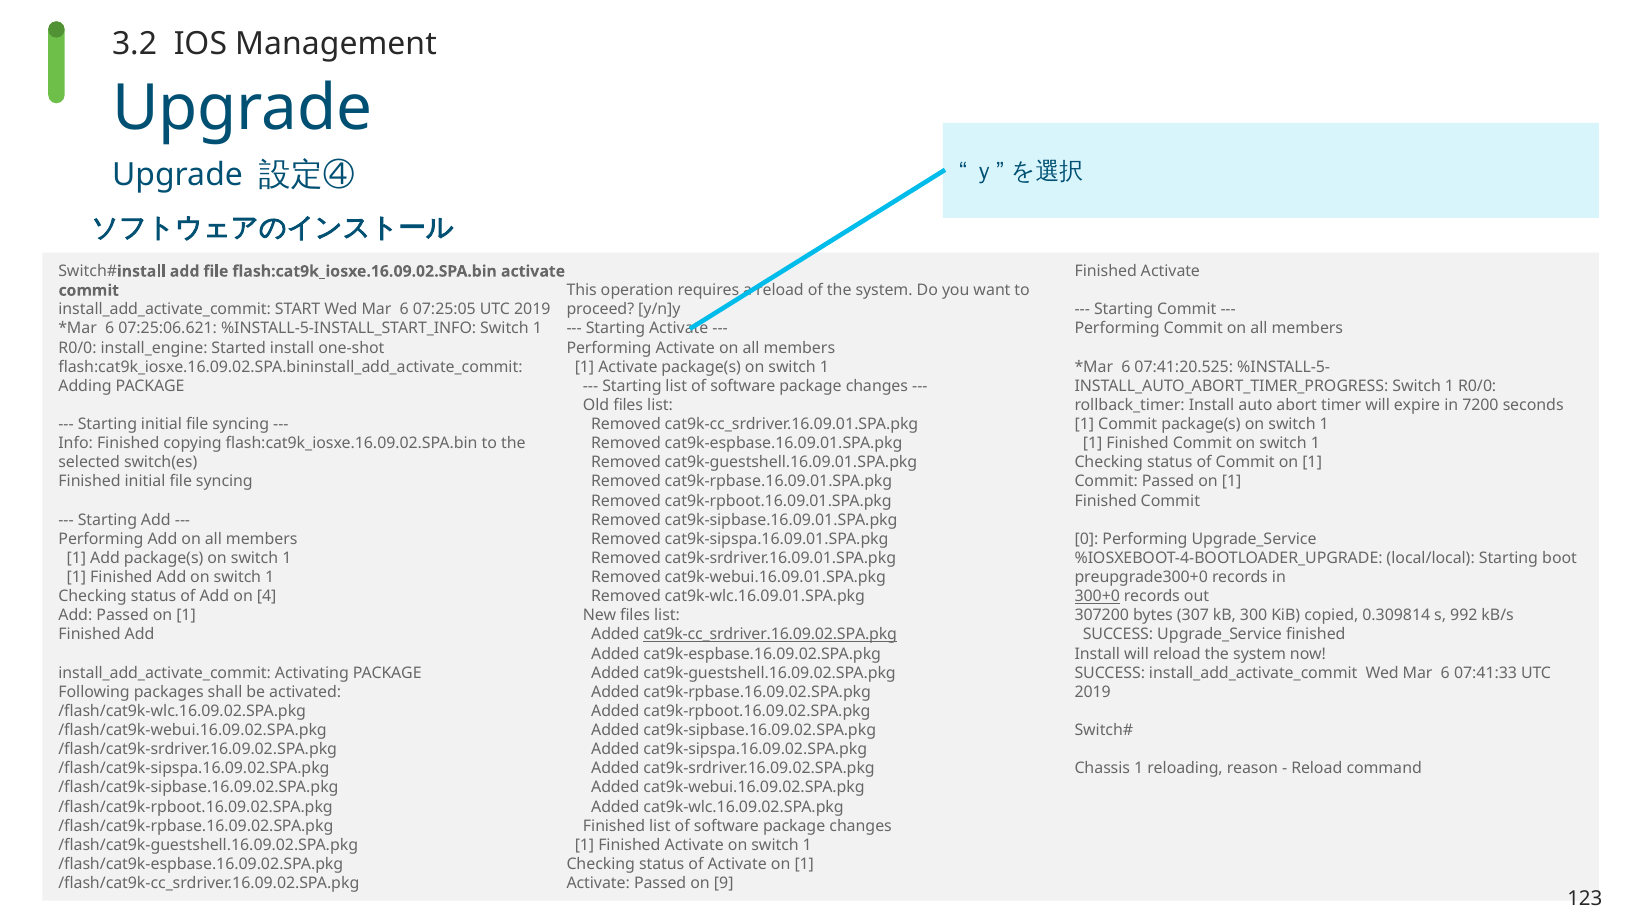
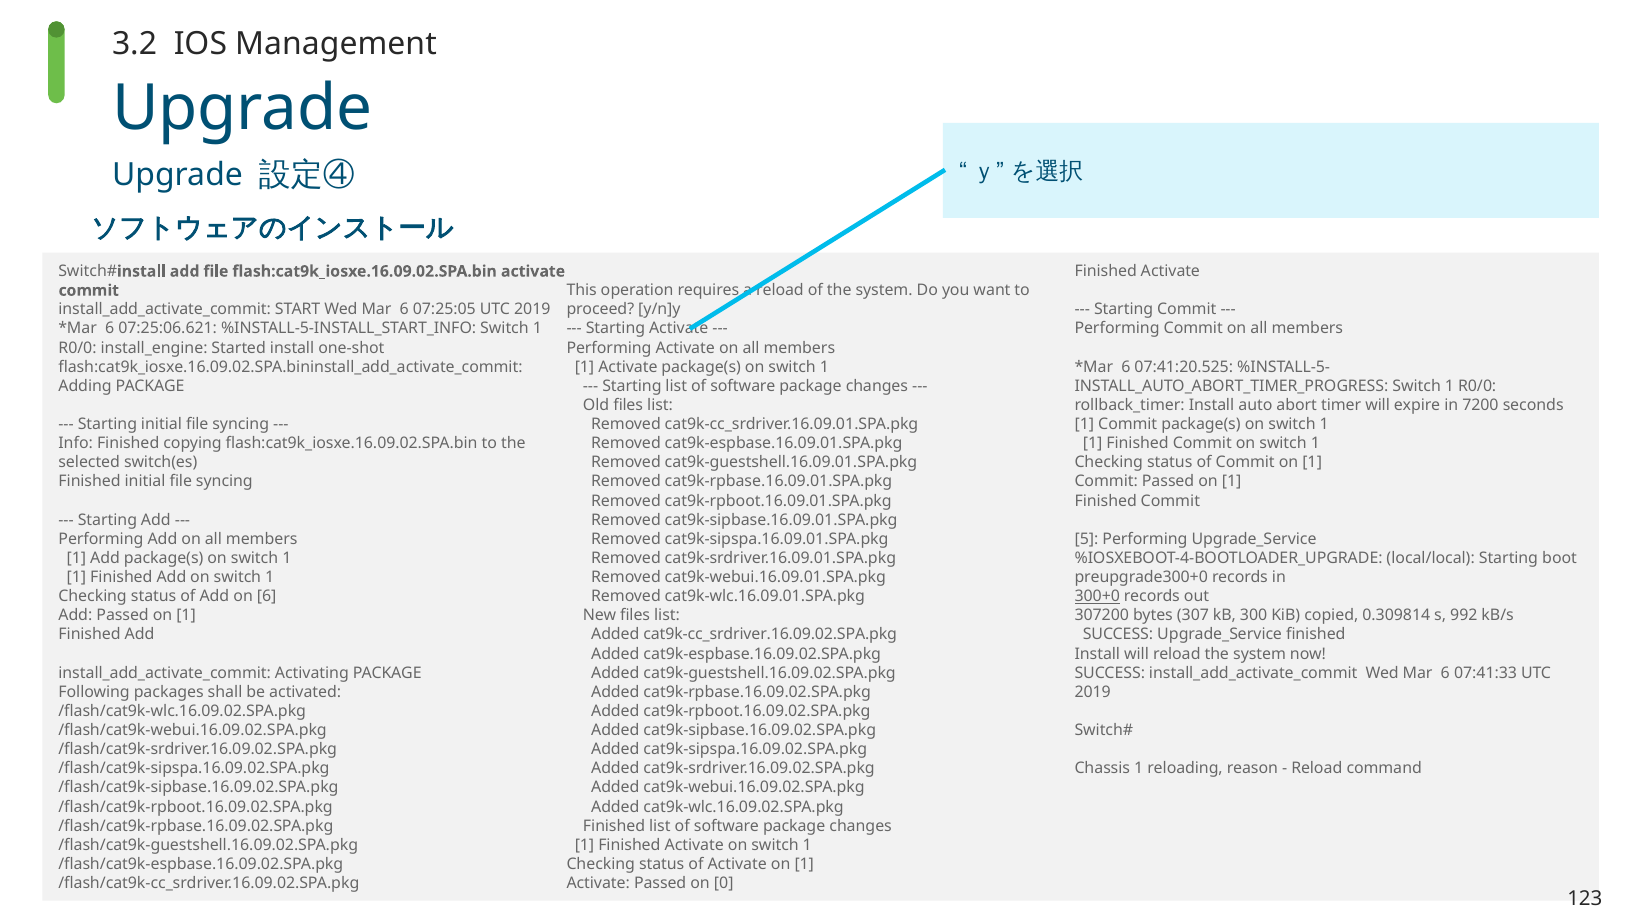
0: 0 -> 5 (1087, 539)
on 4: 4 -> 6 (267, 596)
cat9k-cc_srdriver.16.09.02.SPA.pkg underline: present -> none (770, 634)
9: 9 -> 0 (724, 883)
